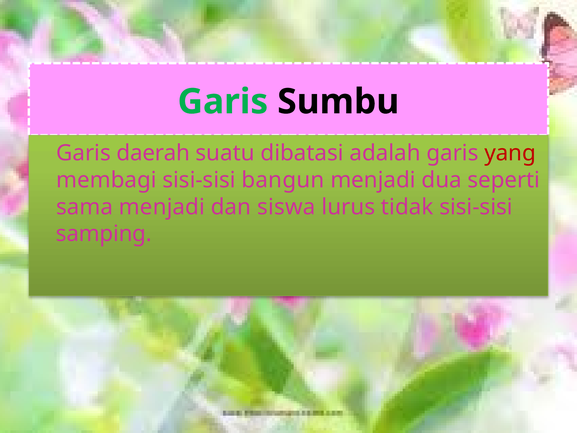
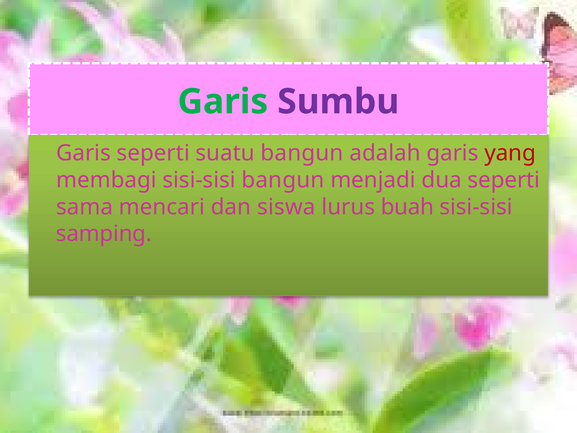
Sumbu colour: black -> purple (338, 102)
Garis daerah: daerah -> seperti (153, 153)
suatu dibatasi: dibatasi -> bangun (302, 153)
sama menjadi: menjadi -> mencari (162, 207)
tidak: tidak -> buah (407, 207)
